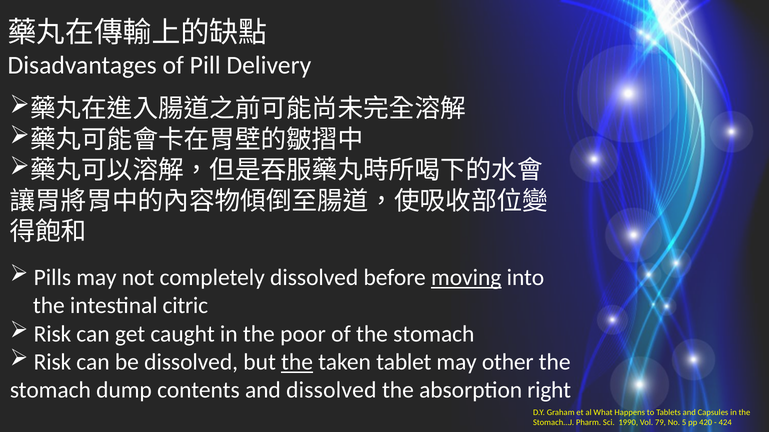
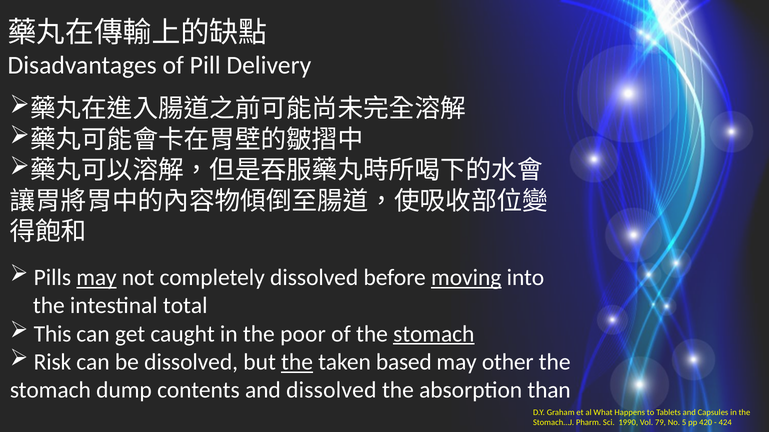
may underline: none -> present (96, 278)
citric: citric -> total (185, 306)
Risk: Risk -> This (53, 334)
stomach underline: none -> present (434, 334)
tablet: tablet -> based (404, 362)
right: right -> than (549, 391)
